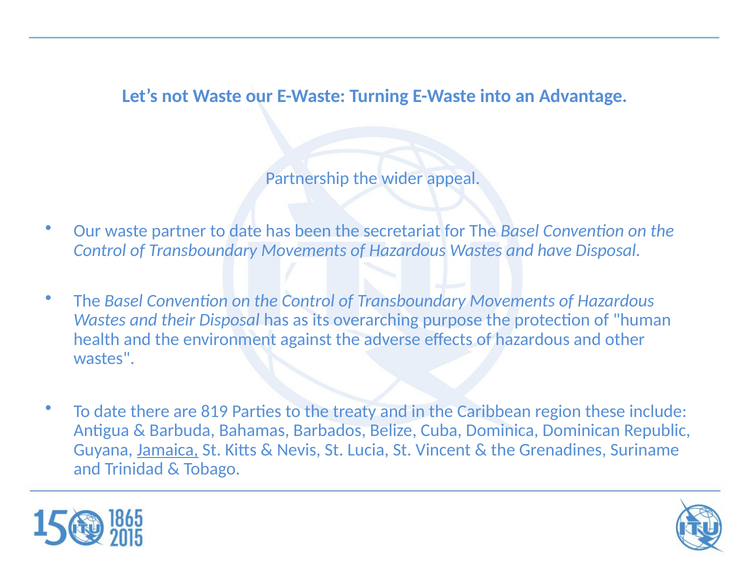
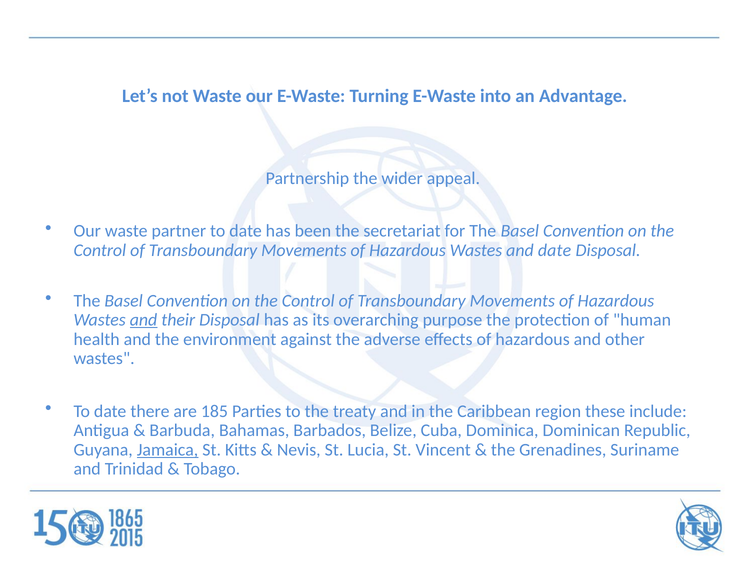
and have: have -> date (555, 250)
and underline: none -> present (144, 320)
819: 819 -> 185 (214, 411)
